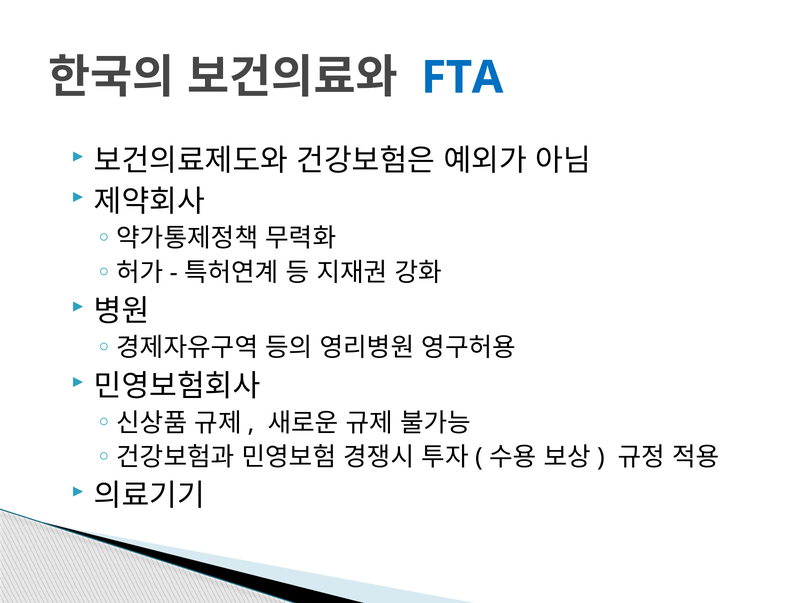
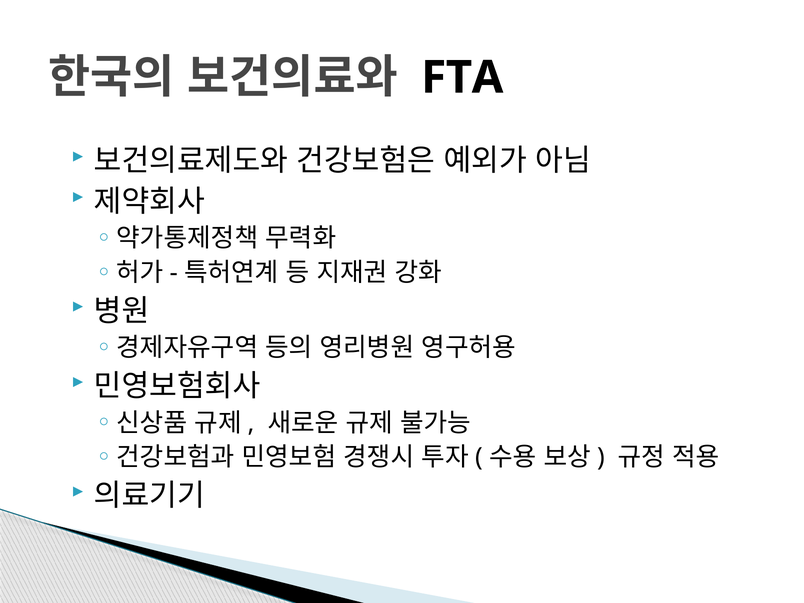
FTA colour: blue -> black (462, 78)
